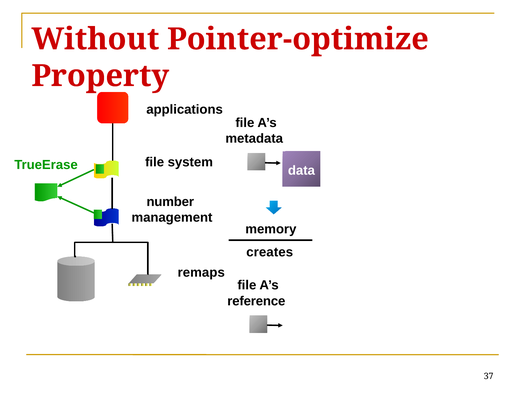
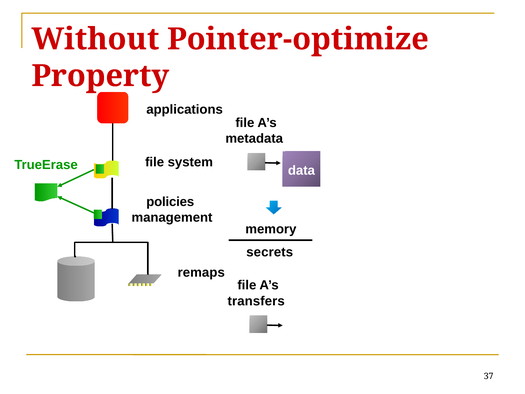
number: number -> policies (170, 202)
creates: creates -> secrets (270, 252)
reference: reference -> transfers (256, 301)
